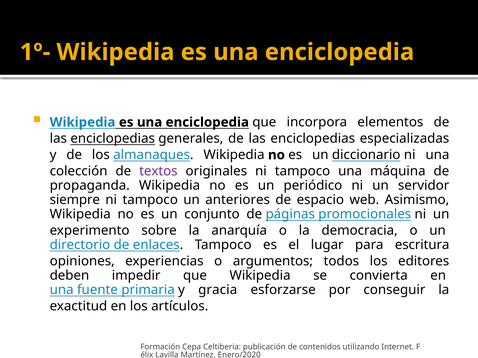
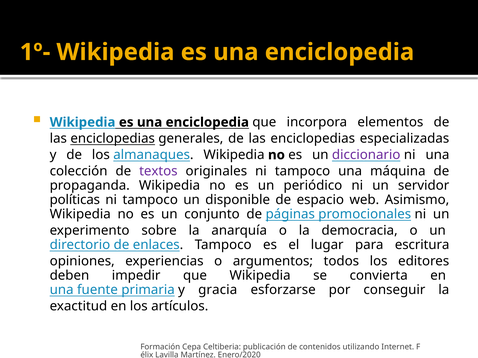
diccionario colour: black -> purple (366, 155)
siempre: siempre -> políticas (75, 200)
anteriores: anteriores -> disponible (238, 200)
